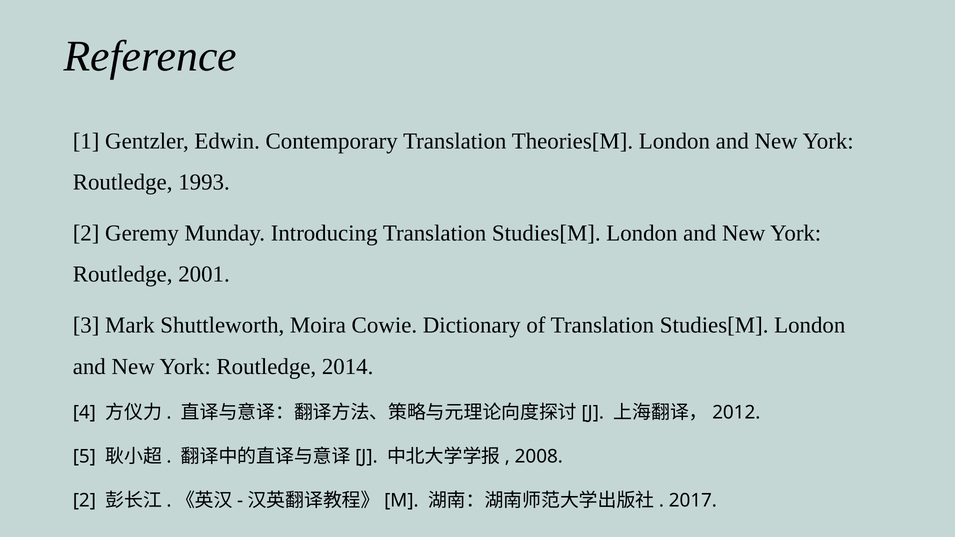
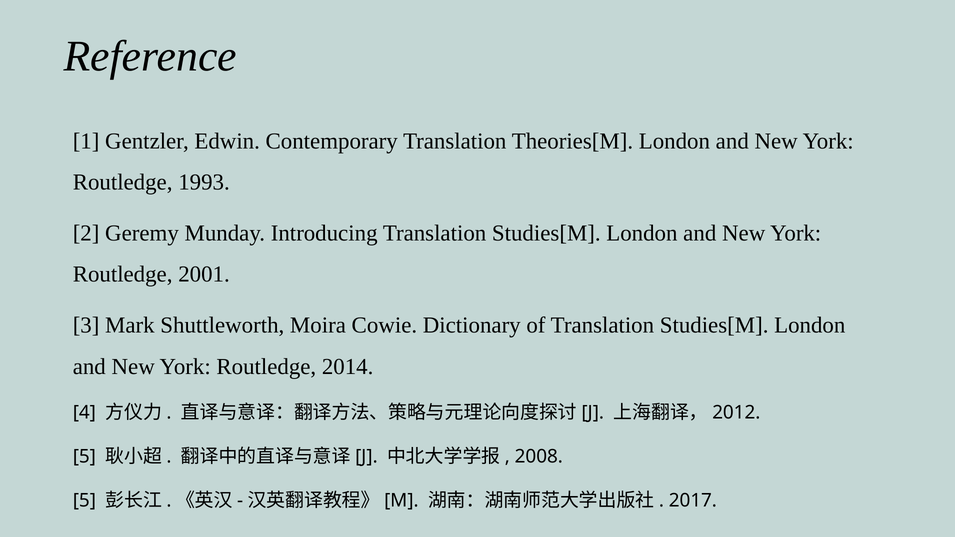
2: 2 -> 5 (84, 501)
